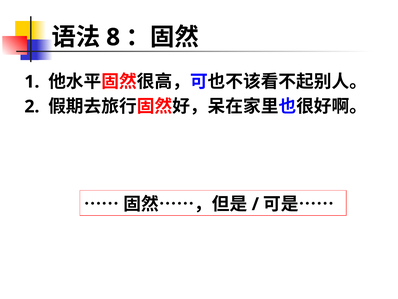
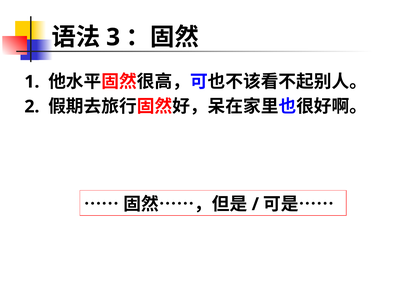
8: 8 -> 3 (113, 37)
